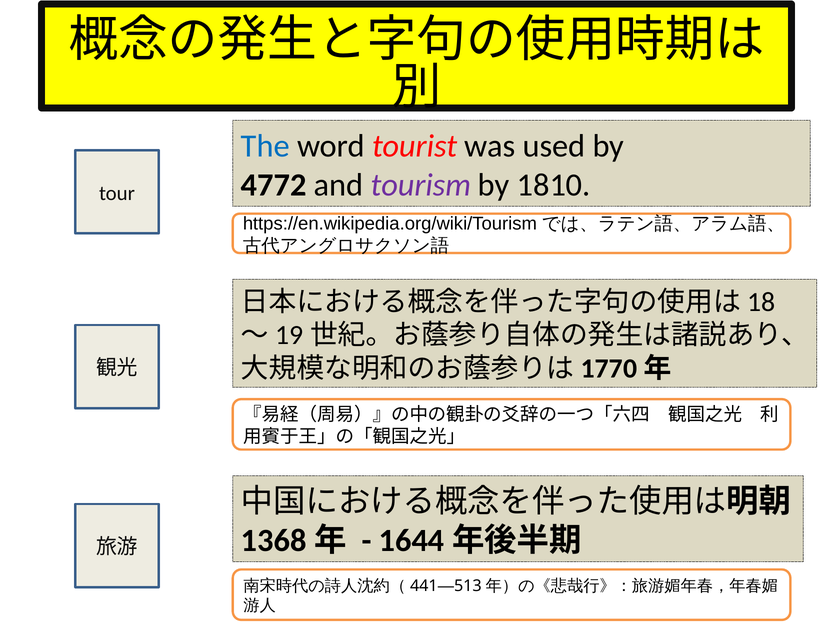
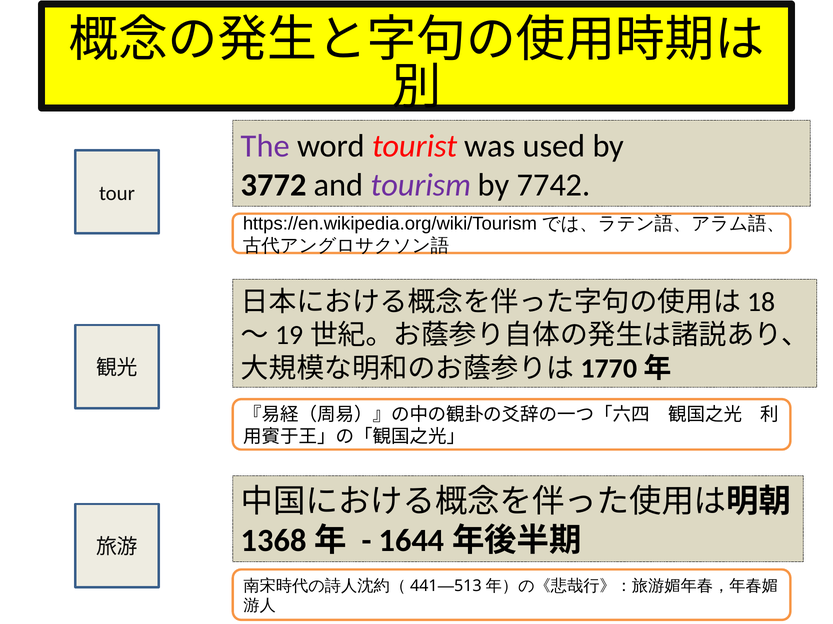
The colour: blue -> purple (265, 146)
4772: 4772 -> 3772 (274, 185)
1810: 1810 -> 7742 (554, 185)
